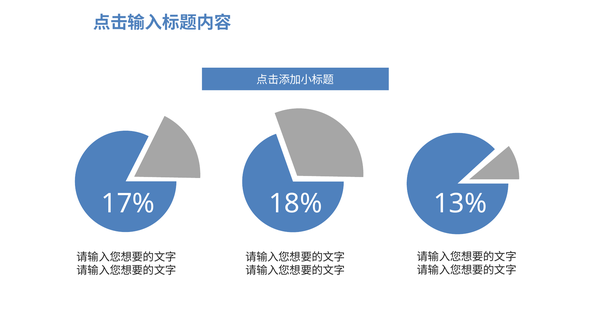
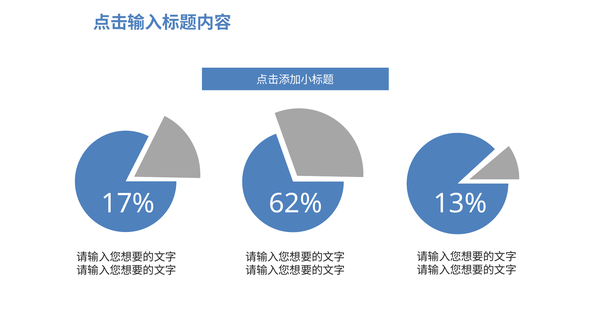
18%: 18% -> 62% (296, 204)
